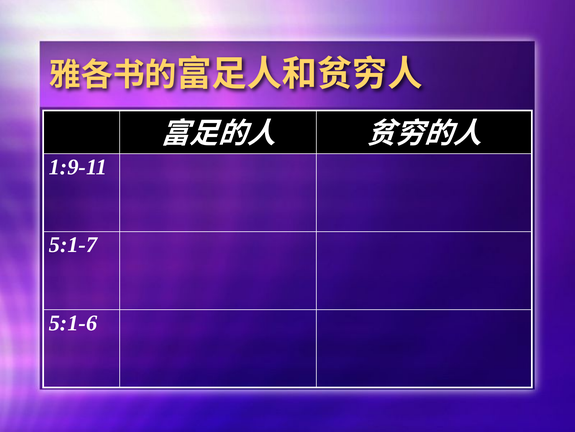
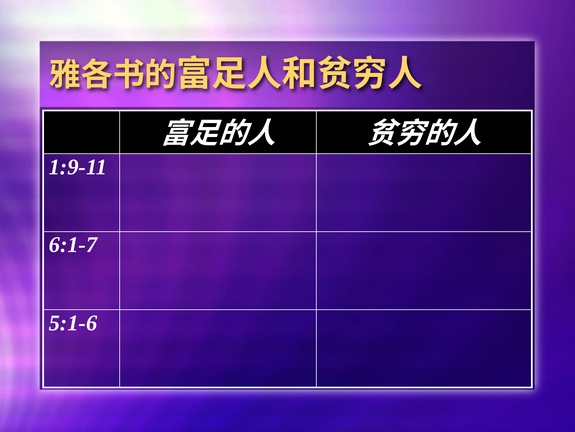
5:1-7: 5:1-7 -> 6:1-7 (73, 244)
